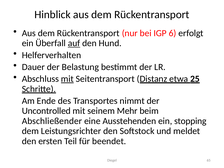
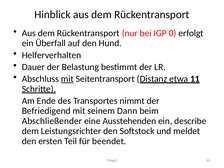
6: 6 -> 0 (173, 33)
auf underline: present -> none (74, 43)
25: 25 -> 11 (195, 79)
Uncontrolled: Uncontrolled -> Befriedigend (46, 111)
Mehr: Mehr -> Dann (127, 111)
stopping: stopping -> describe (190, 121)
